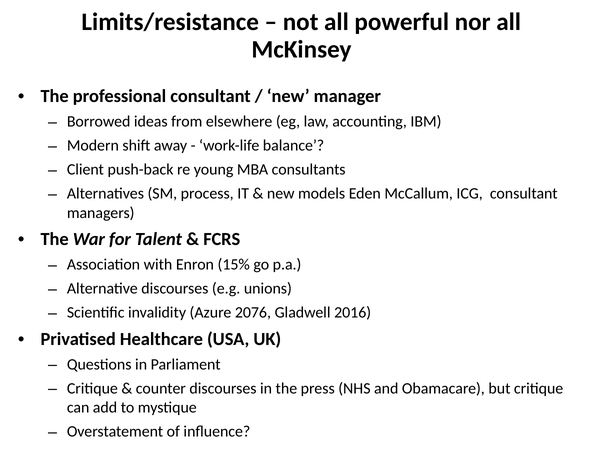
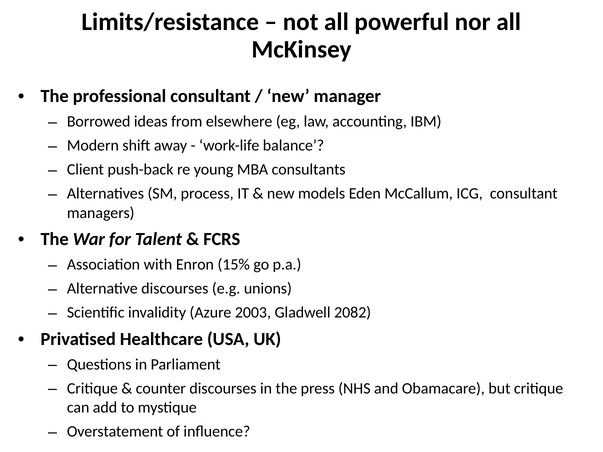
2076: 2076 -> 2003 (253, 313)
2016: 2016 -> 2082 (353, 313)
